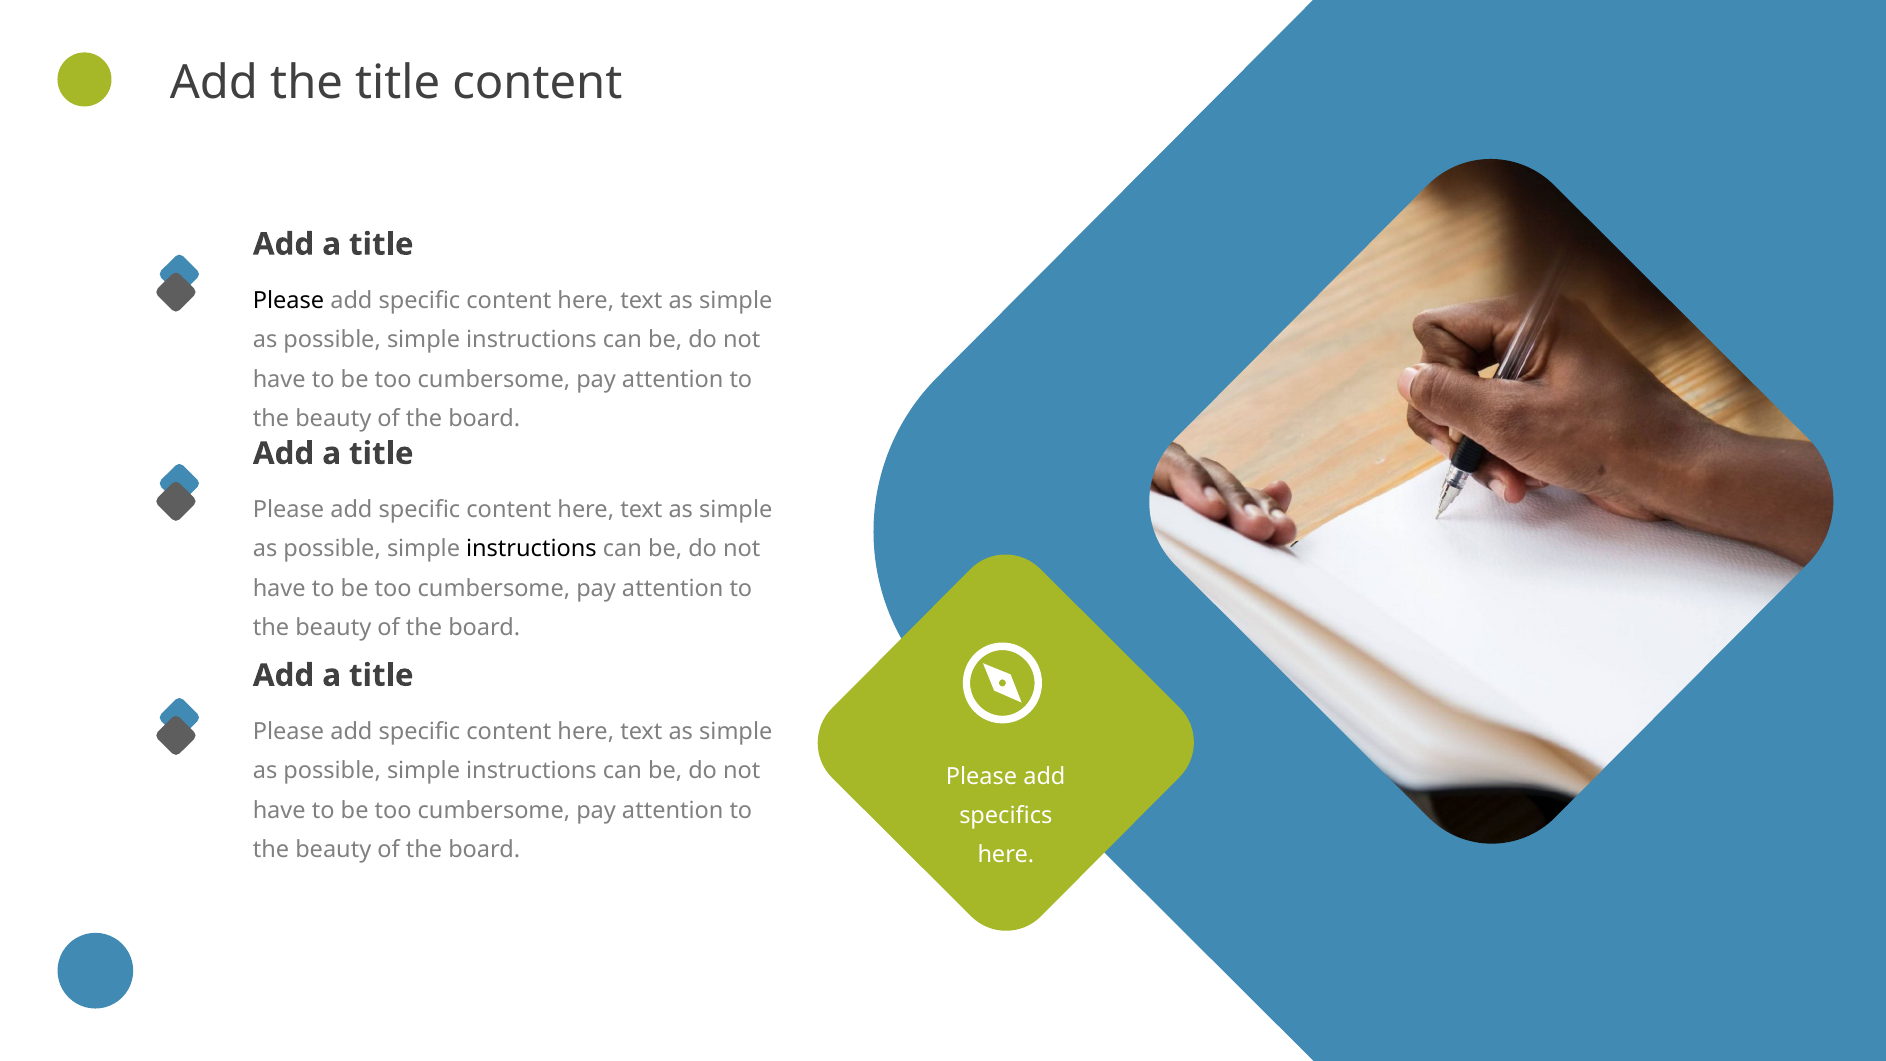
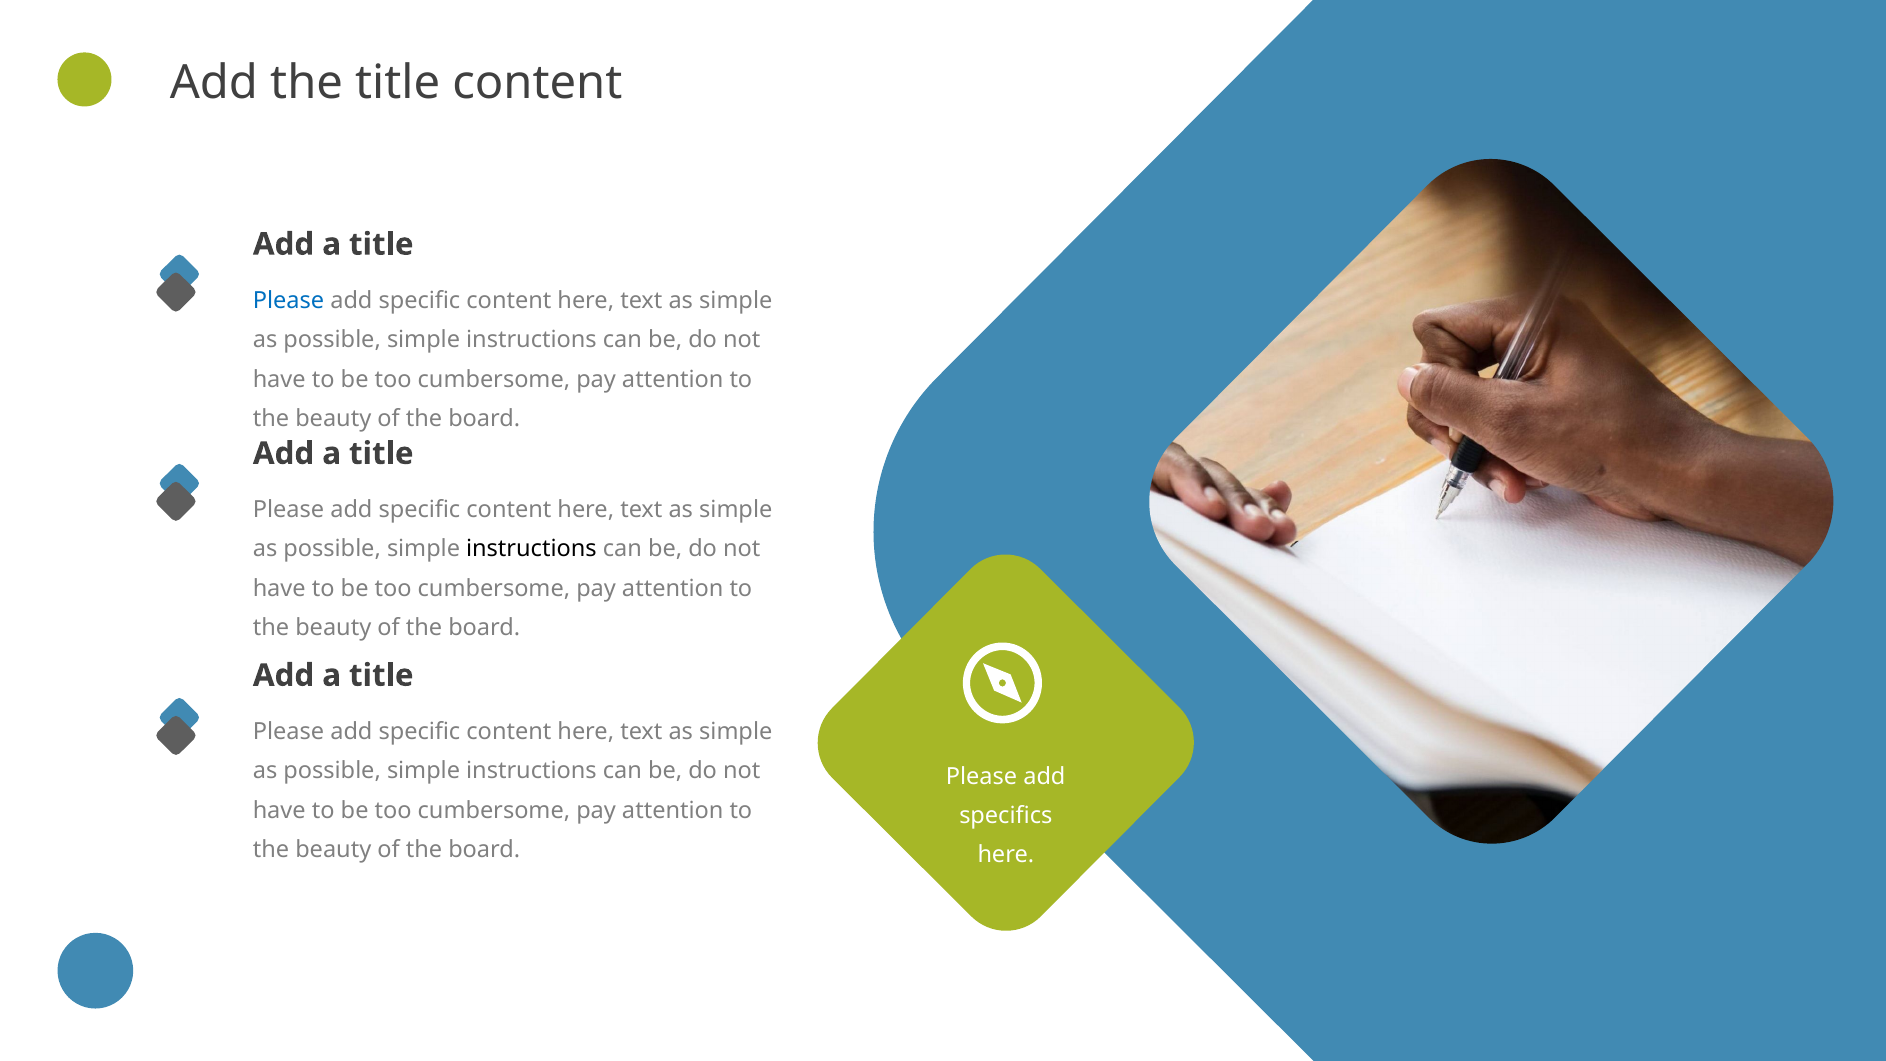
Please colour: black -> blue (288, 301)
